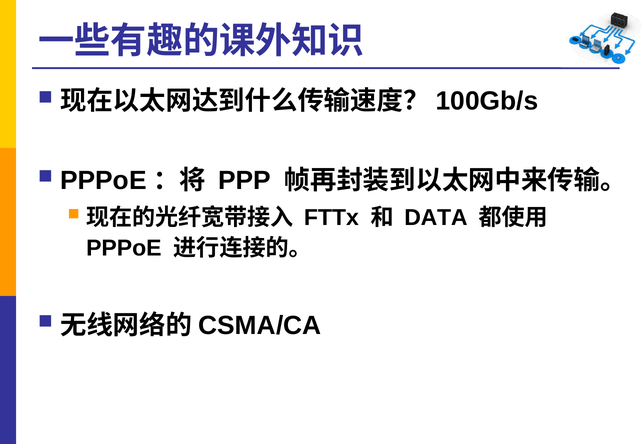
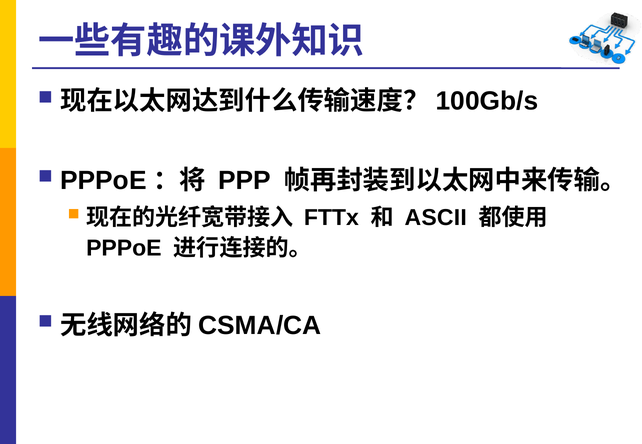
DATA: DATA -> ASCII (436, 218)
